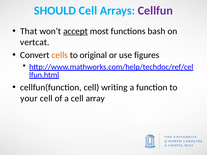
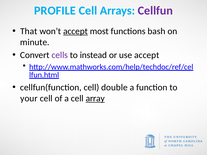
SHOULD: SHOULD -> PROFILE (55, 11)
vertcat: vertcat -> minute (35, 42)
cells colour: orange -> purple (60, 55)
original: original -> instead (93, 55)
use figures: figures -> accept (147, 55)
writing: writing -> double (114, 88)
array underline: none -> present (95, 99)
